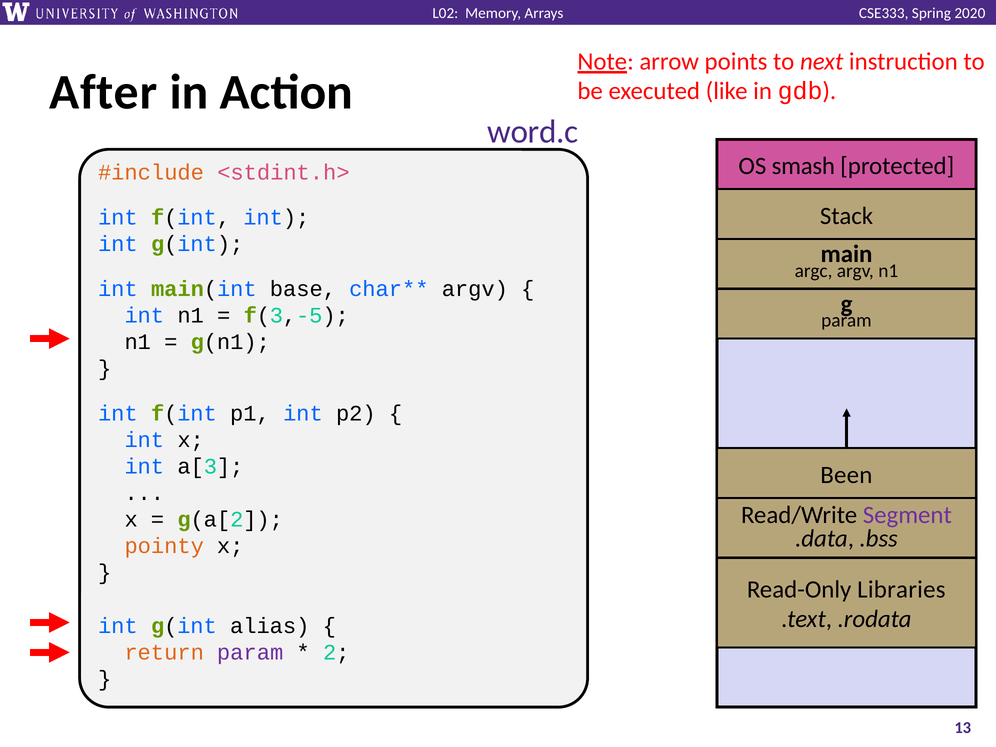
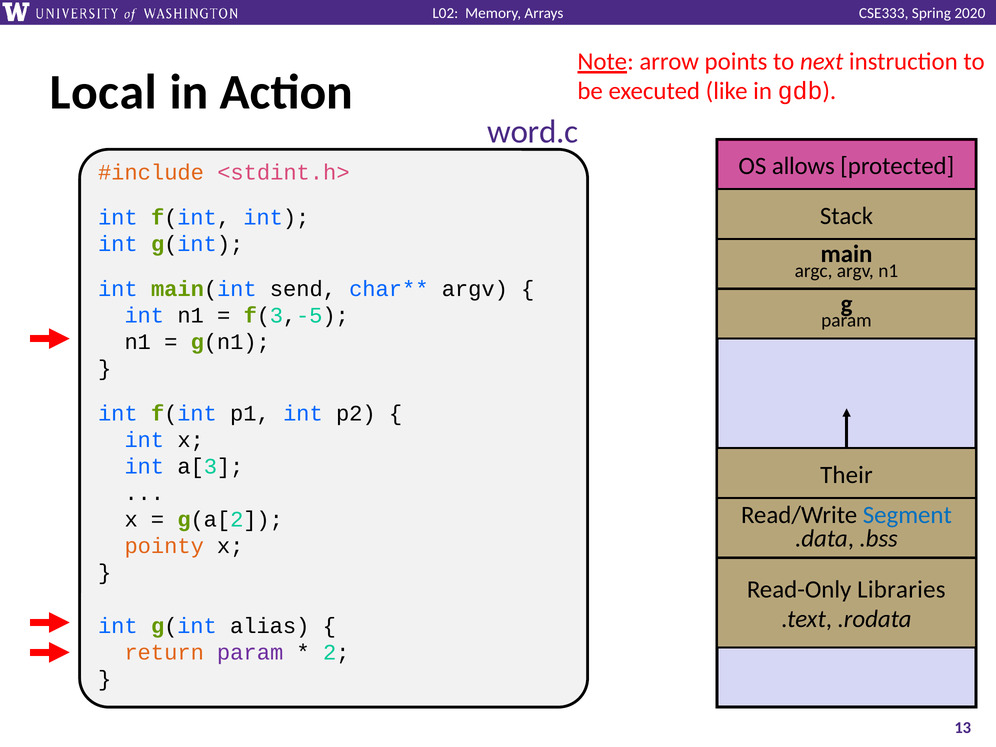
After: After -> Local (103, 92)
smash: smash -> allows (803, 166)
base: base -> send (303, 289)
Been: Been -> Their (846, 475)
Segment colour: purple -> blue (907, 515)
